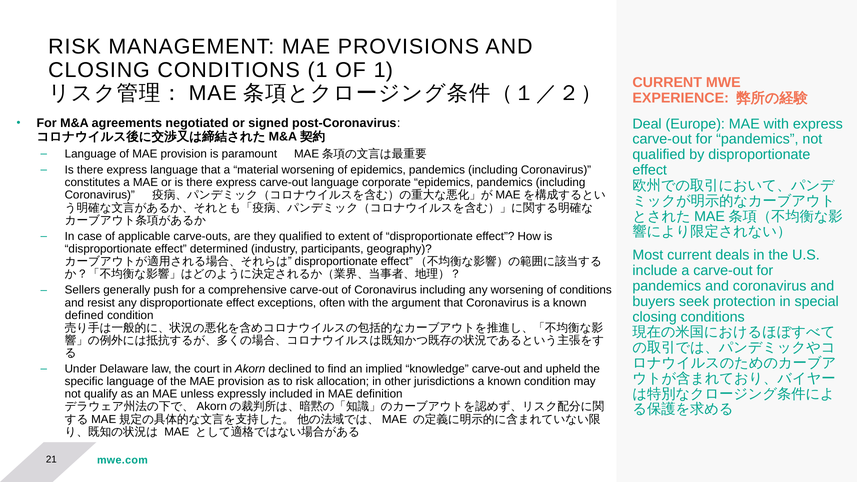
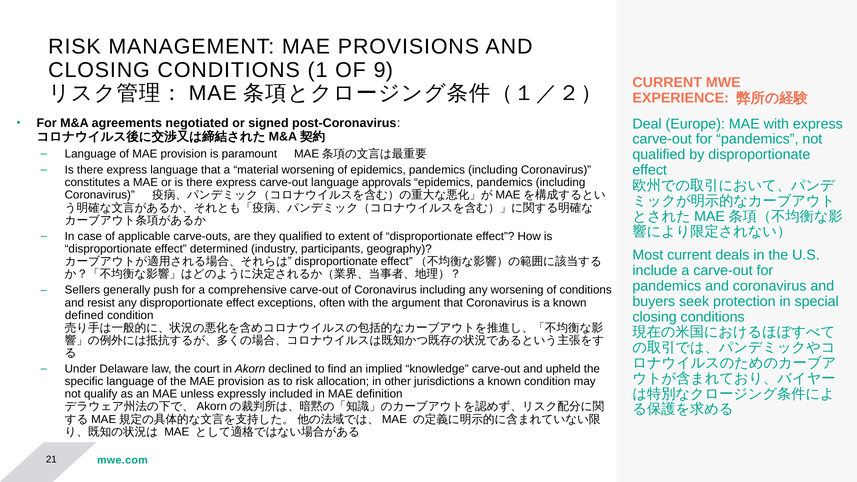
OF 1: 1 -> 9 (383, 70)
corporate: corporate -> approvals (387, 183)
